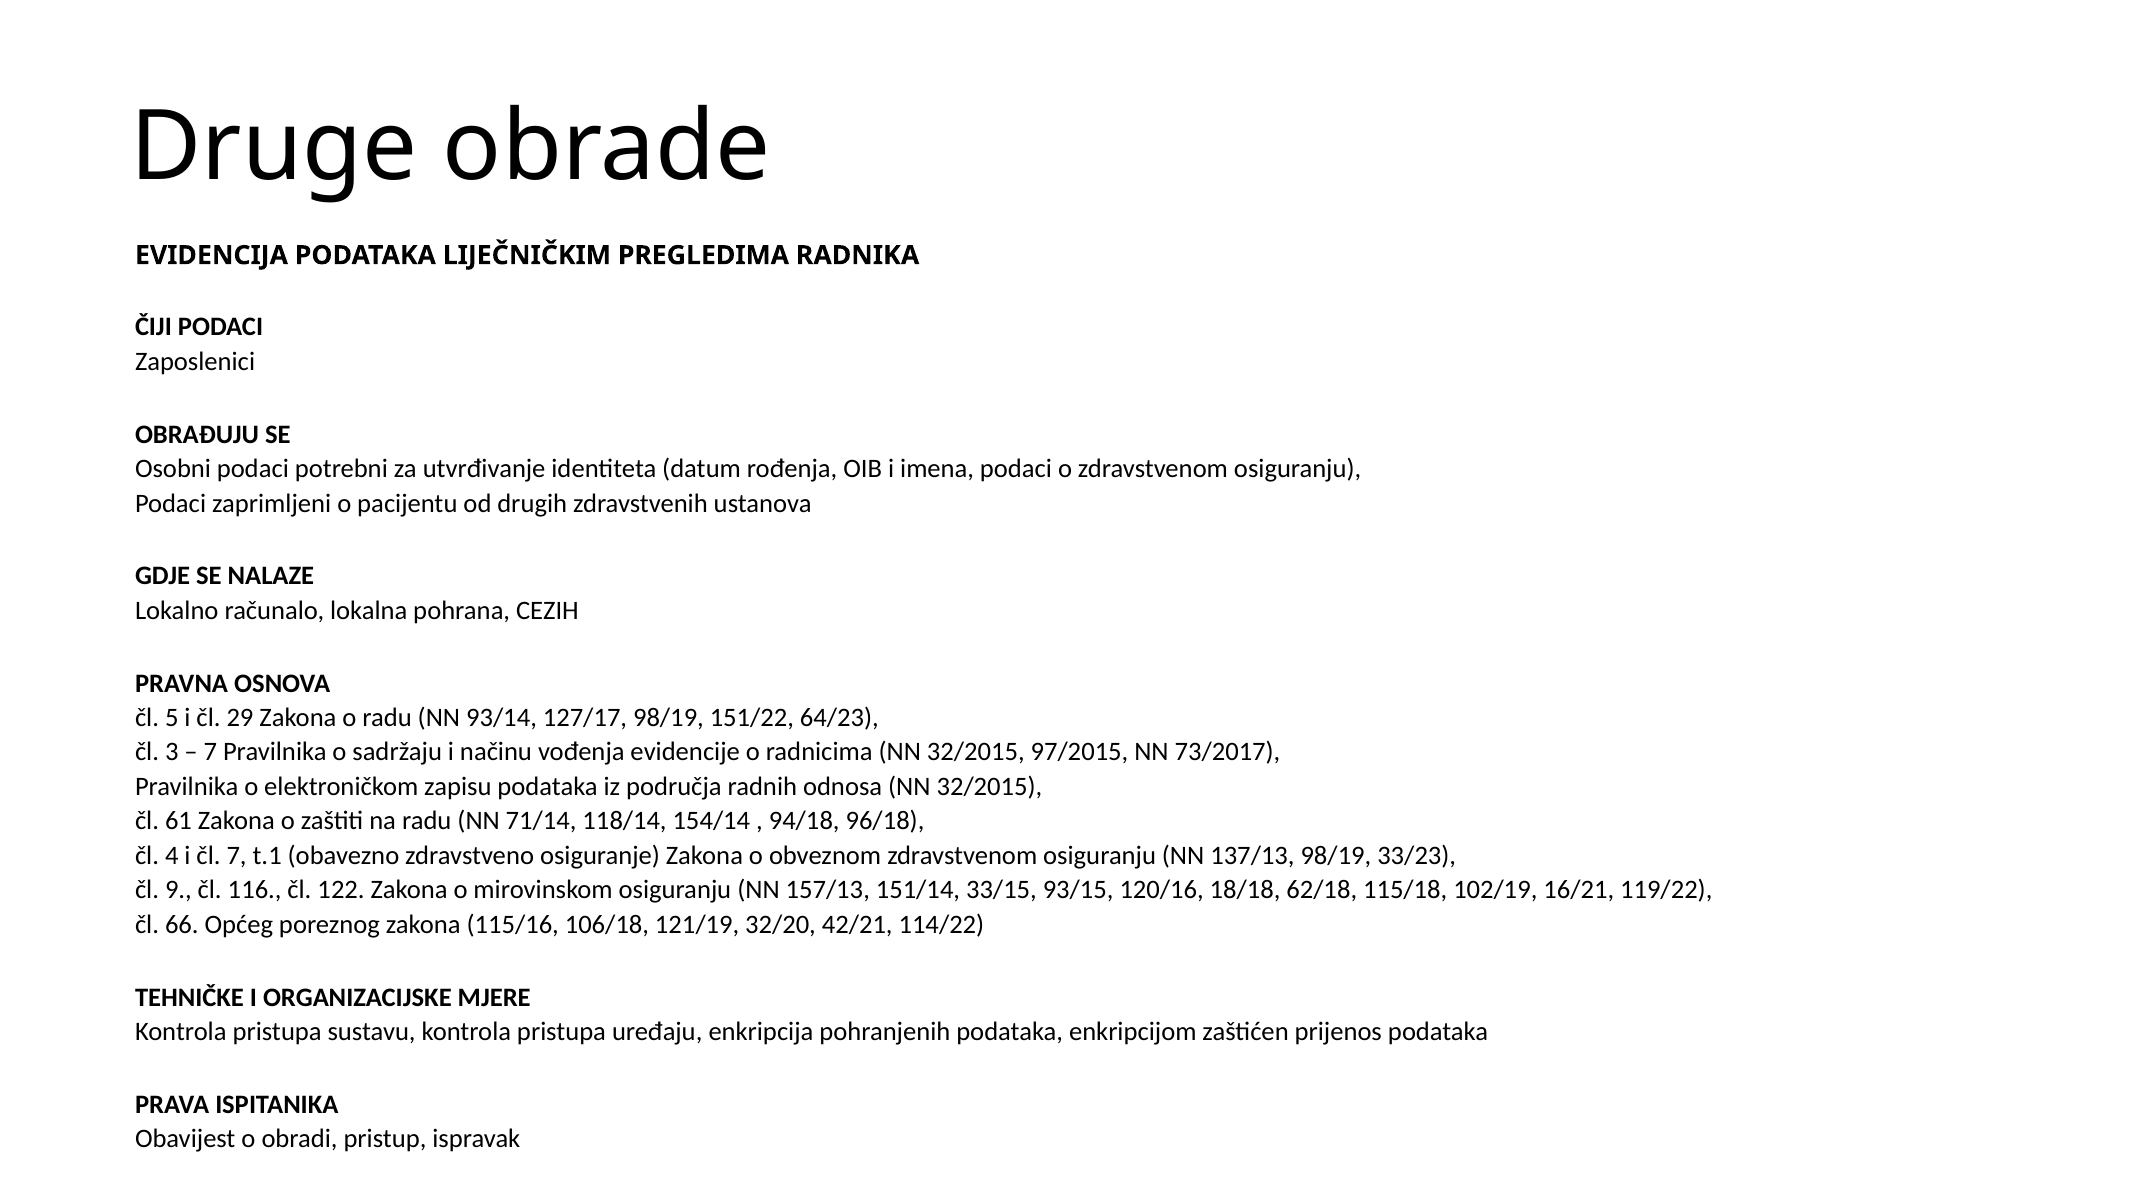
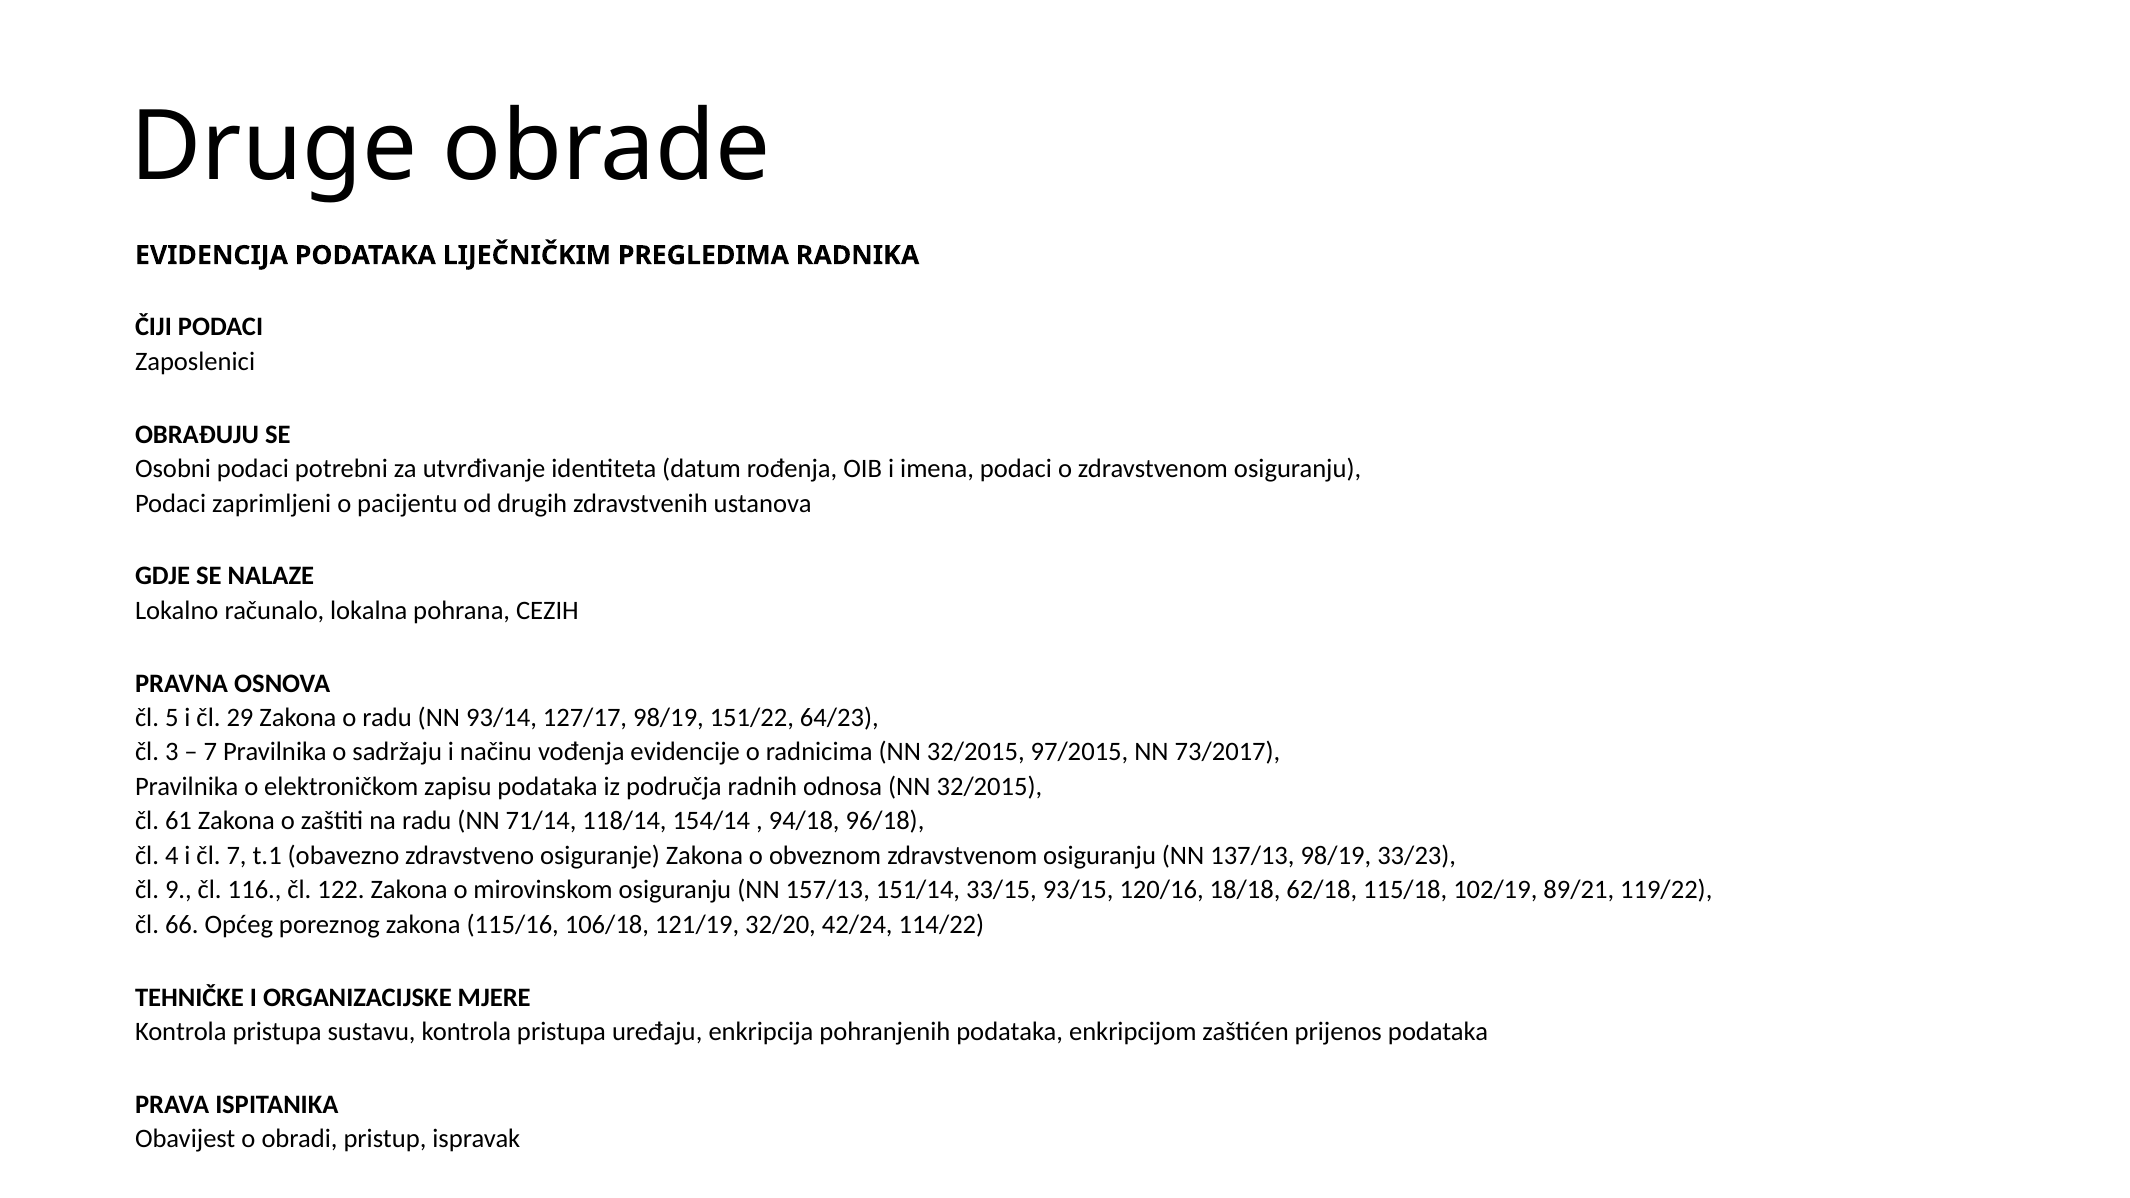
16/21: 16/21 -> 89/21 (1579, 890)
42/21: 42/21 -> 42/24 (857, 925)
